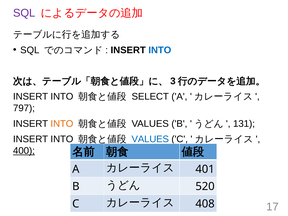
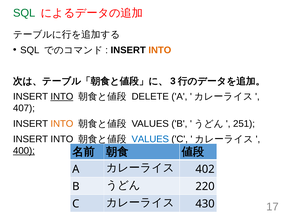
SQL colour: purple -> green (24, 13)
INTO colour: blue -> orange (160, 50)
INTO underline: none -> present (62, 97)
SELECT: SELECT -> DELETE (150, 97)
797: 797 -> 407 (24, 108)
131: 131 -> 251 (244, 124)
401: 401 -> 402 (205, 169)
520: 520 -> 220 (205, 186)
408: 408 -> 430 (205, 204)
